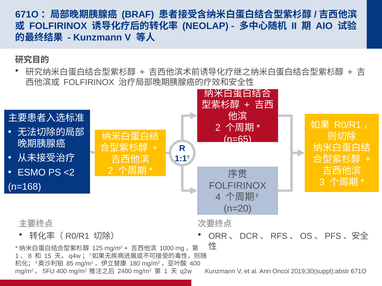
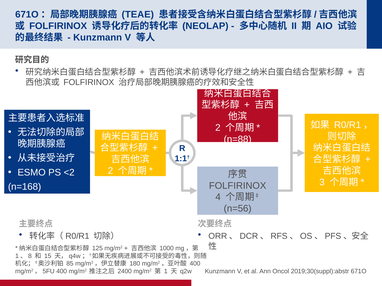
BRAF: BRAF -> TEAE (138, 15)
n=65: n=65 -> n=88 (238, 139)
n=20: n=20 -> n=56 (238, 209)
